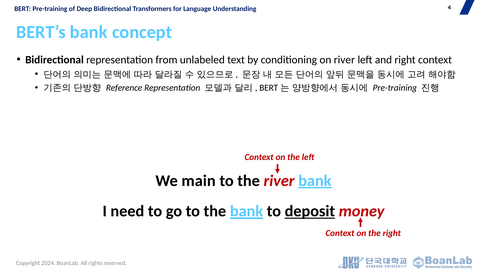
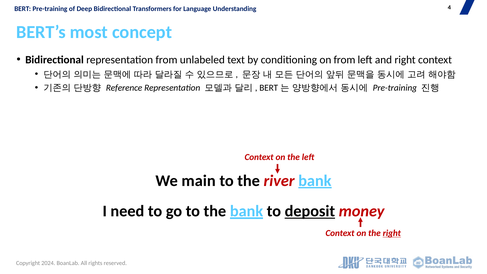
BERT’s bank: bank -> most (89, 32)
on river: river -> from (344, 60)
right underline: none -> present (392, 233)
